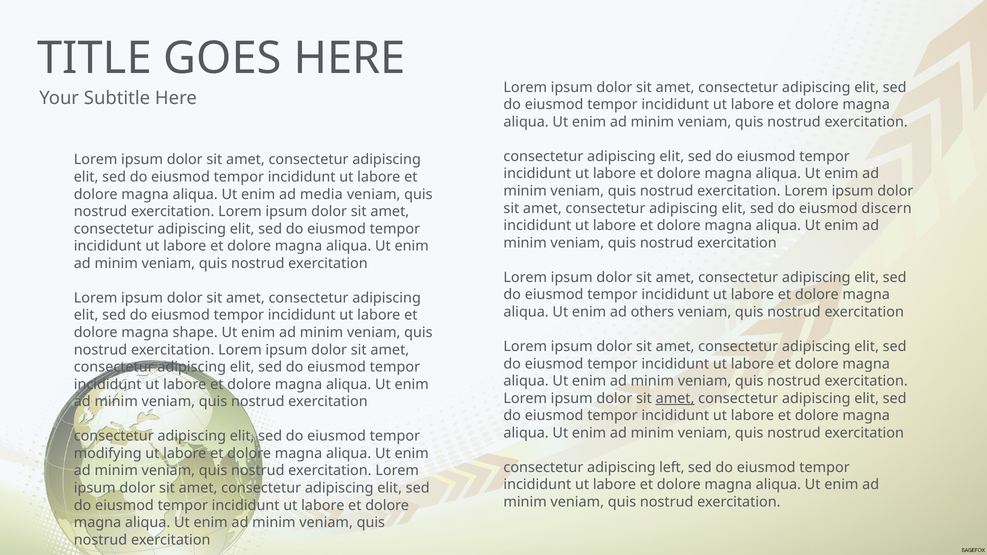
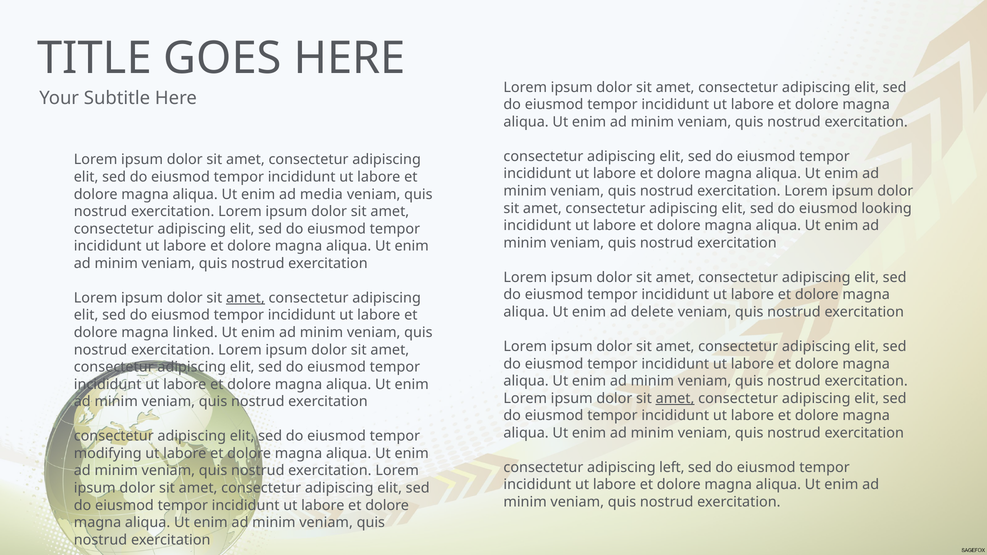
discern: discern -> looking (887, 208)
amet underline: none -> present (245, 298)
others: others -> delete (652, 312)
shape: shape -> linked (195, 333)
